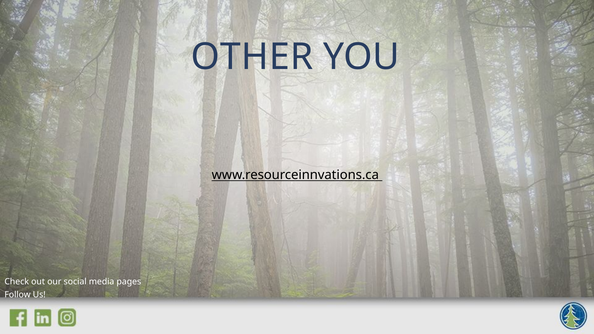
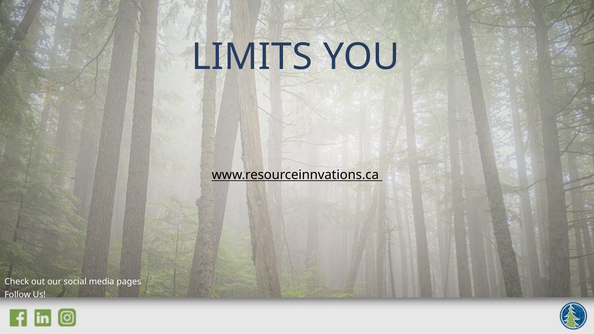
OTHER: OTHER -> LIMITS (252, 57)
